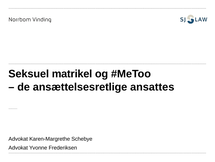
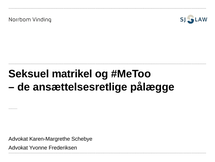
ansattes: ansattes -> pålægge (152, 87)
